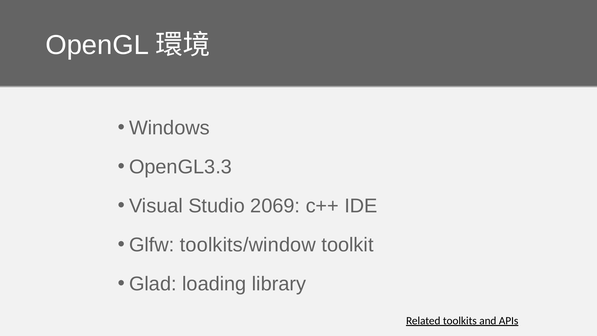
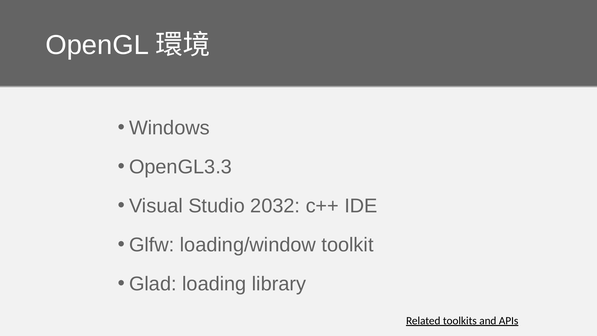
2069: 2069 -> 2032 (275, 206)
toolkits/window: toolkits/window -> loading/window (248, 245)
